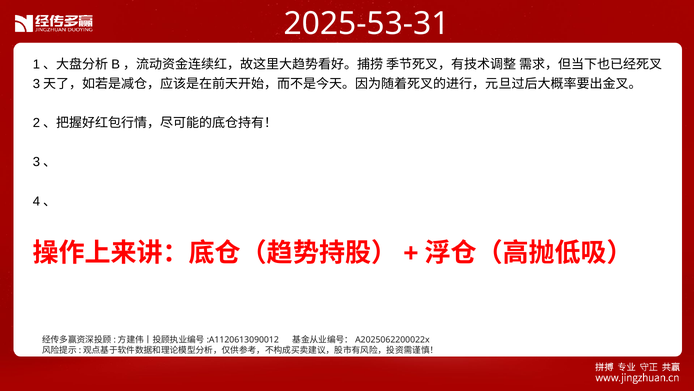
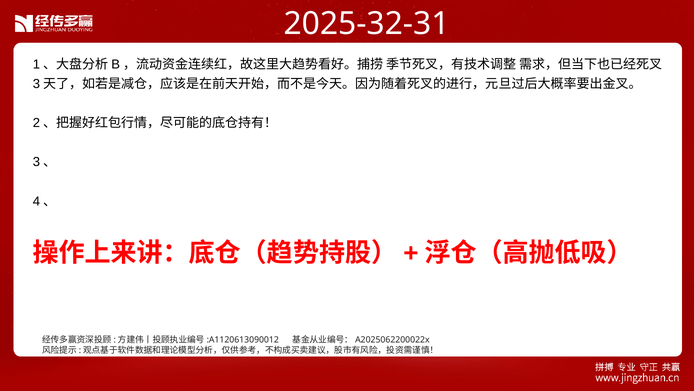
2025-53-31: 2025-53-31 -> 2025-32-31 (366, 24)
